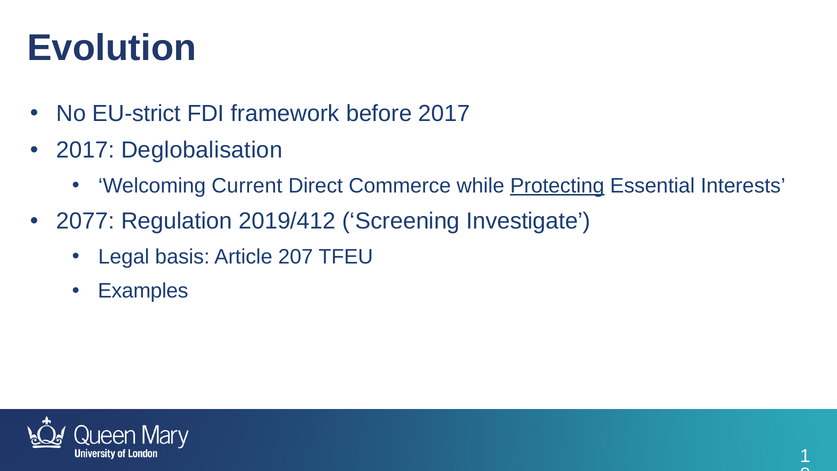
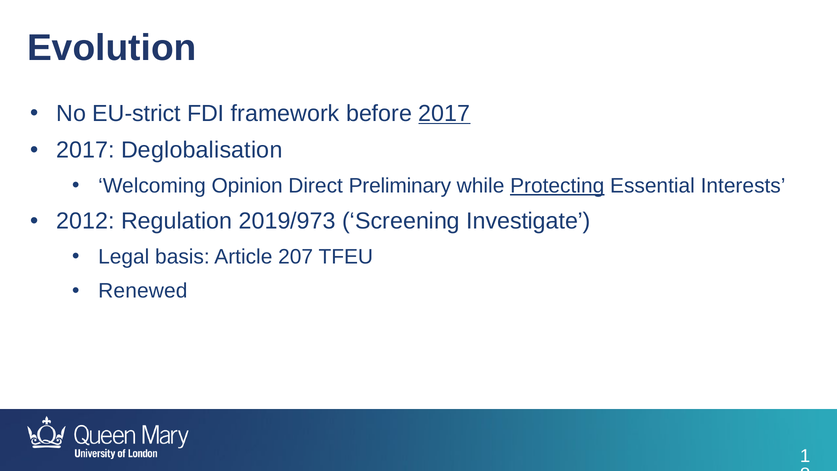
2017 underline: none -> present (444, 113)
Current: Current -> Opinion (247, 186)
Commerce: Commerce -> Preliminary (400, 186)
2077: 2077 -> 2012 (85, 221)
2019/412: 2019/412 -> 2019/973 (287, 221)
Examples: Examples -> Renewed (143, 291)
